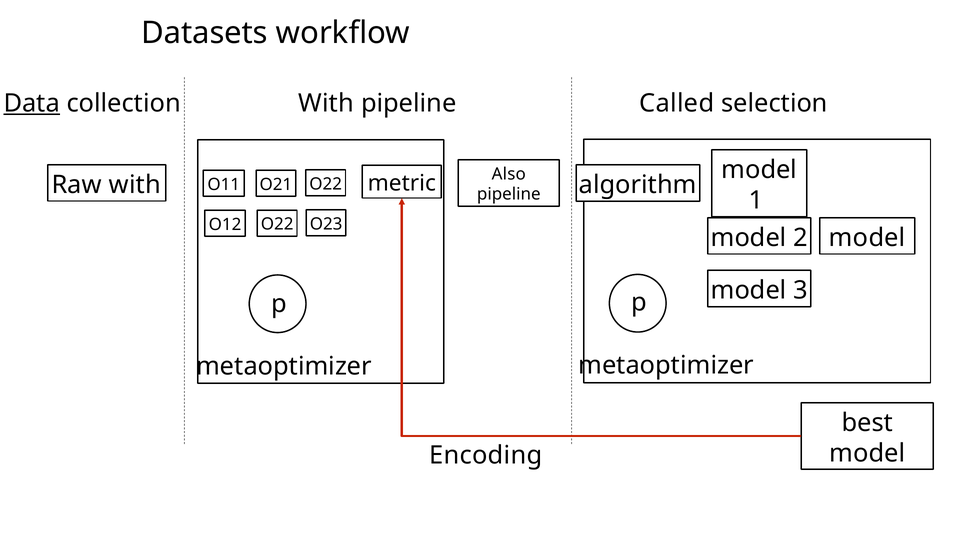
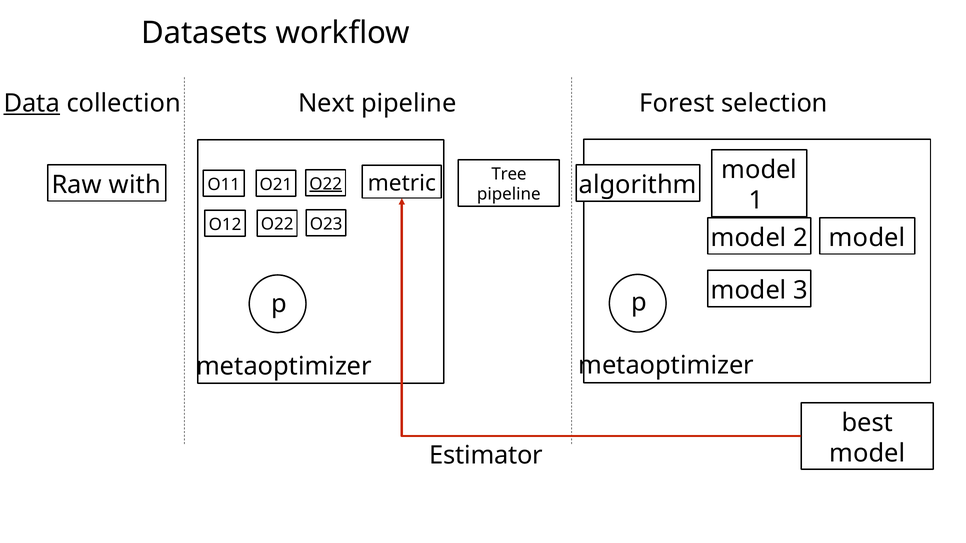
With: With -> Next (326, 104)
Called: Called -> Forest (677, 104)
Also: Also -> Tree (509, 174)
O22 underline: none -> present (326, 184)
Encoding: Encoding -> Estimator (486, 455)
